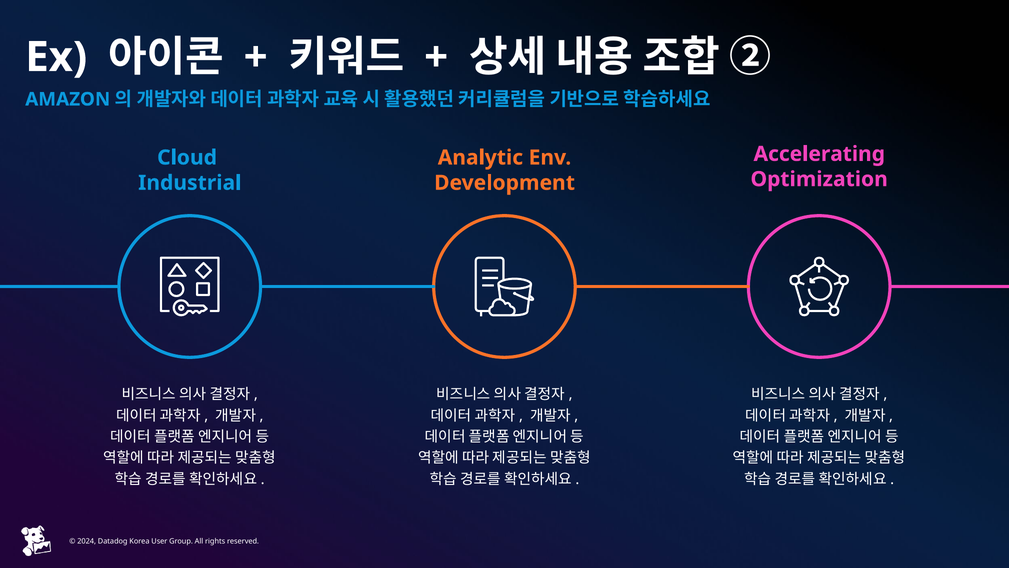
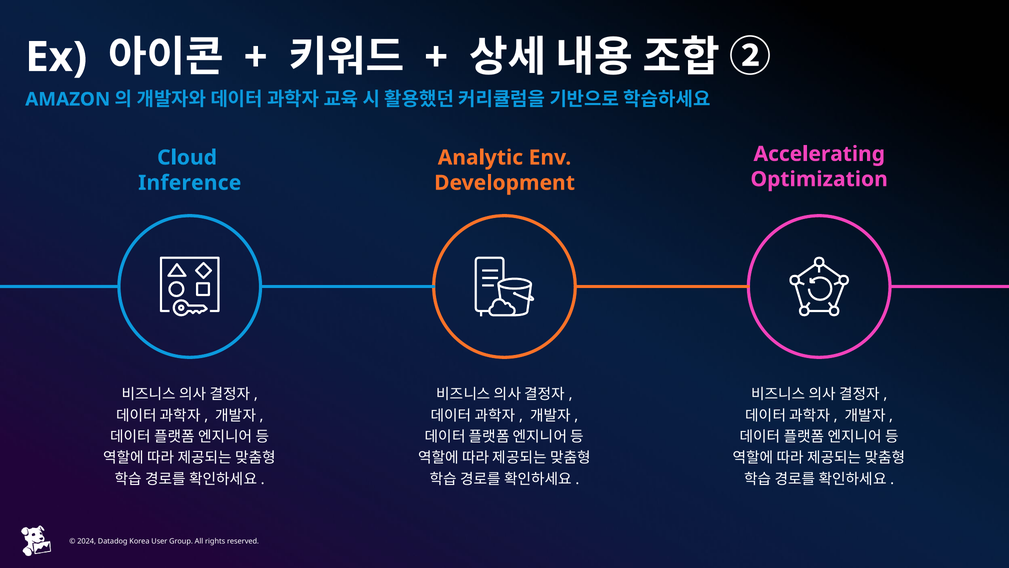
Industrial: Industrial -> Inference (190, 183)
